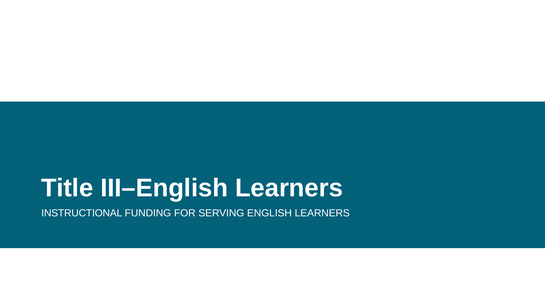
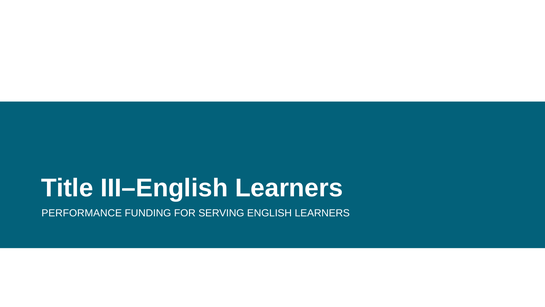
INSTRUCTIONAL: INSTRUCTIONAL -> PERFORMANCE (82, 213)
